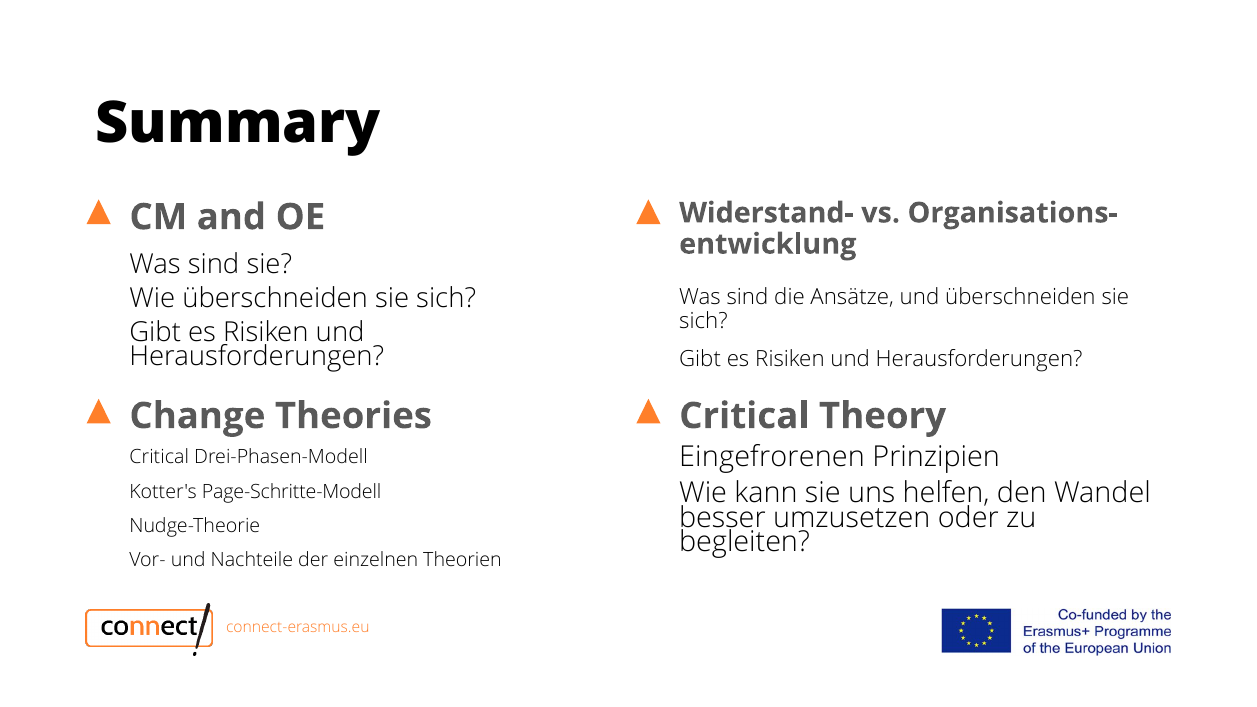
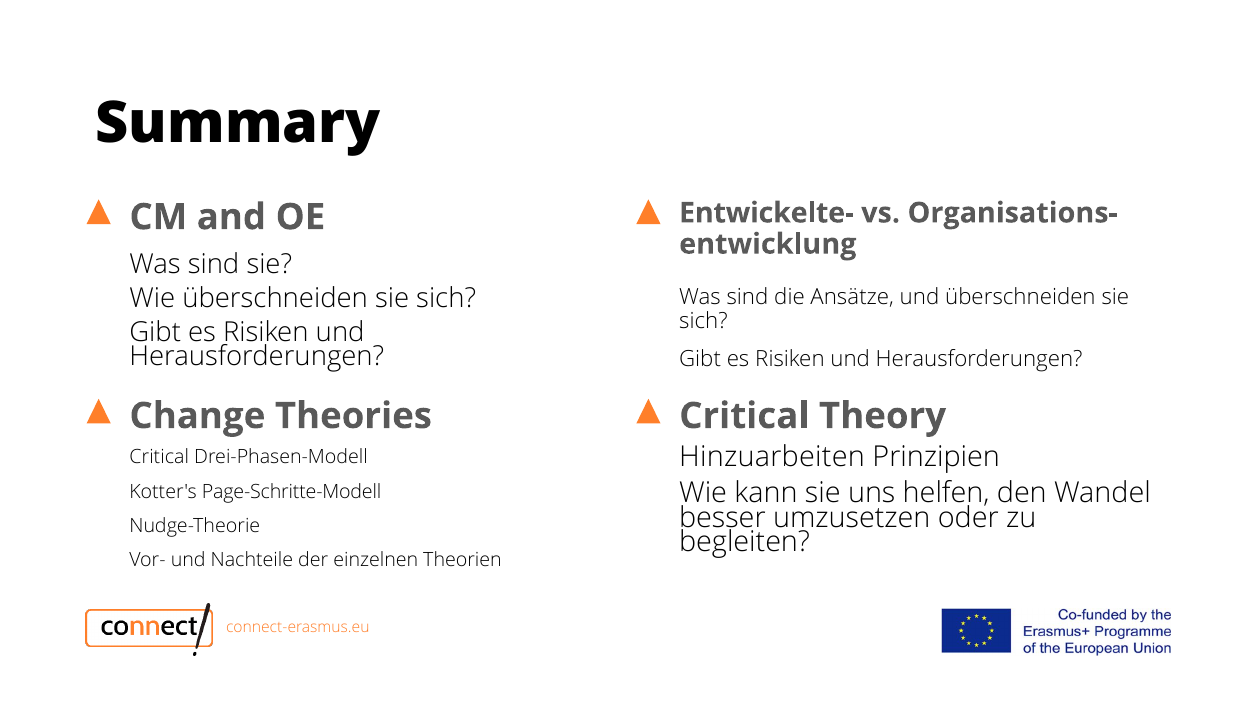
Widerstand-: Widerstand- -> Entwickelte- (767, 213)
Eingefrorenen: Eingefrorenen -> Hinzuarbeiten (772, 457)
